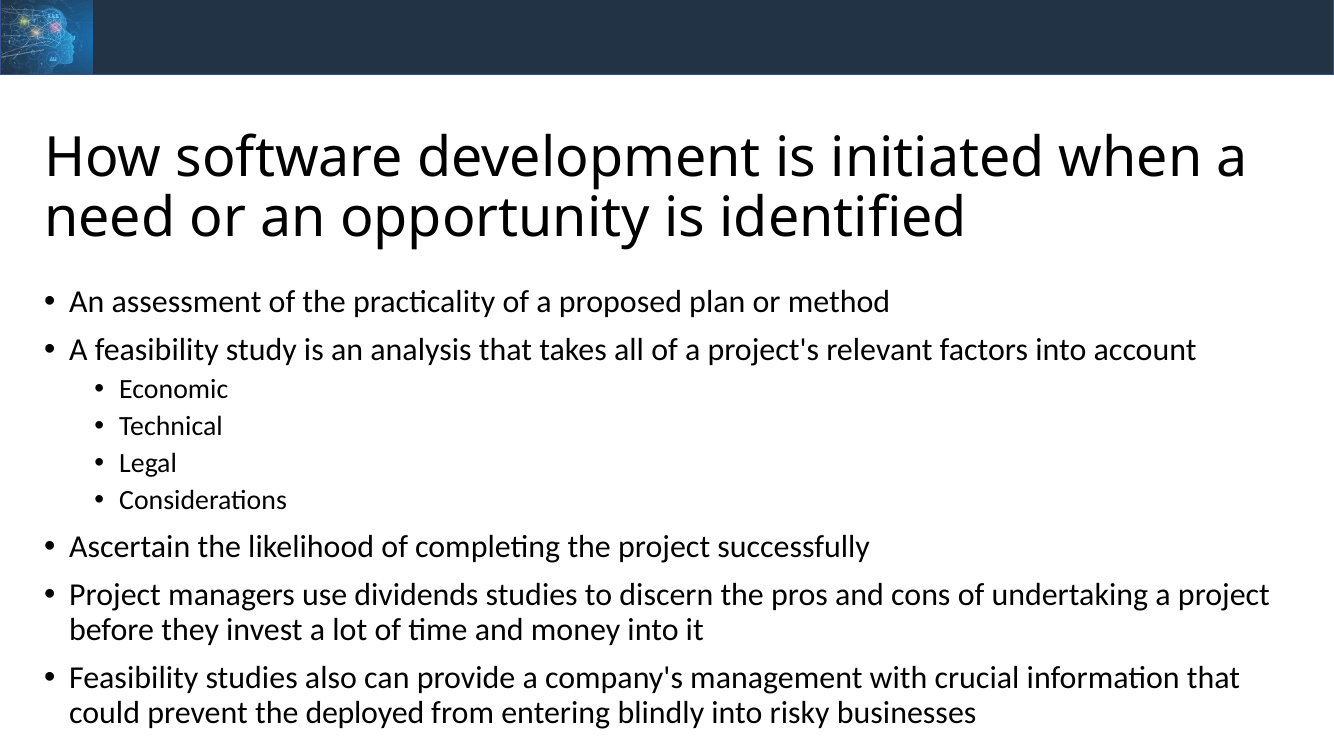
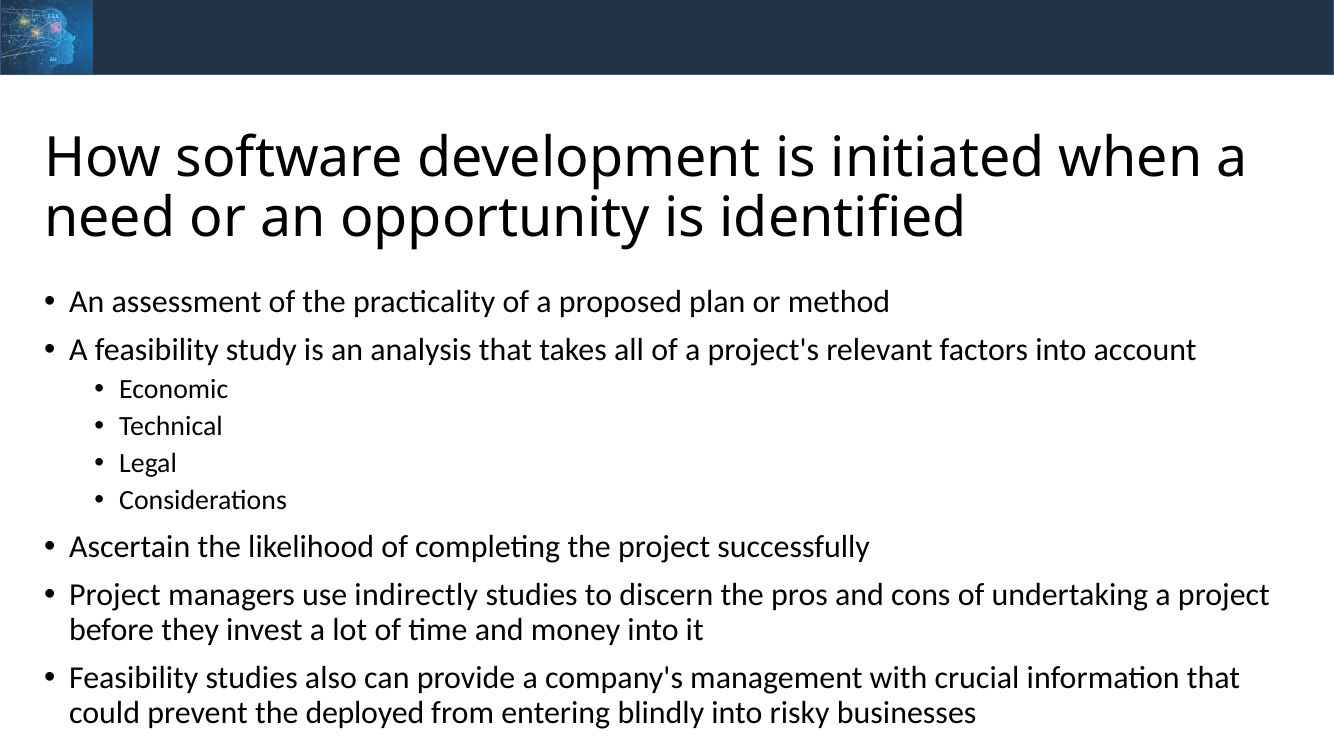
dividends: dividends -> indirectly (416, 595)
